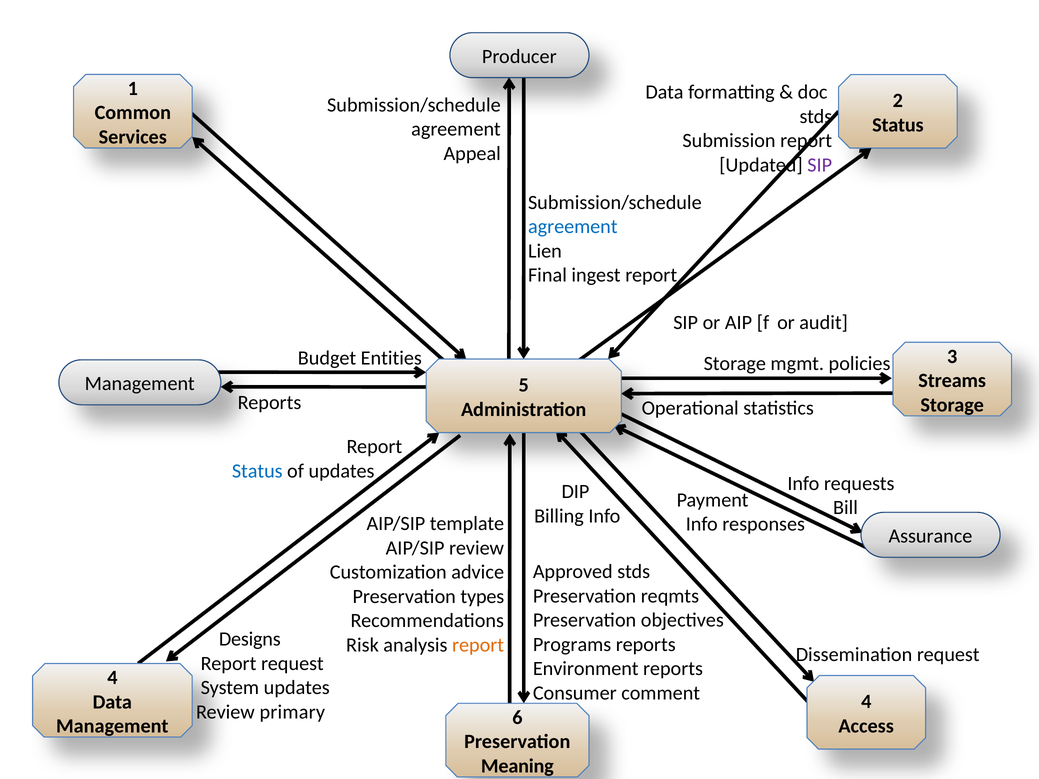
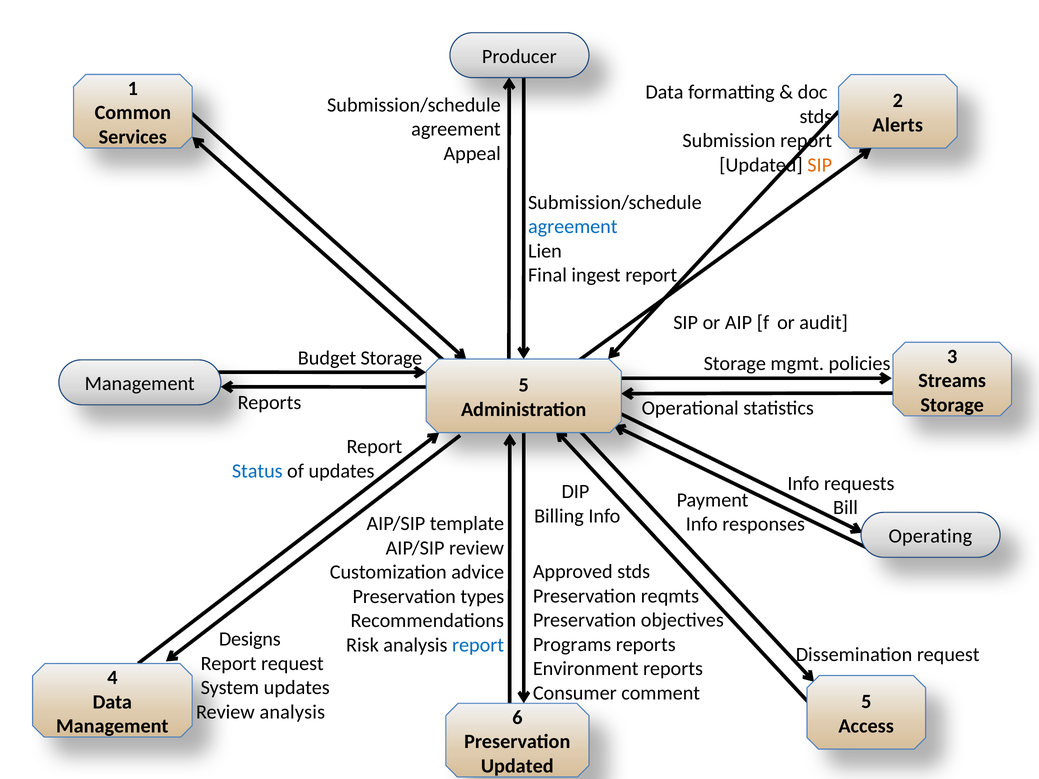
Status: Status -> Alerts (898, 125)
SIP colour: purple -> orange (820, 165)
Budget Entities: Entities -> Storage (391, 358)
Assurance: Assurance -> Operating (930, 536)
report colour: orange -> blue (478, 645)
comment 4: 4 -> 5 (866, 702)
primary: primary -> analysis (292, 712)
Meaning: Meaning -> Updated (517, 766)
